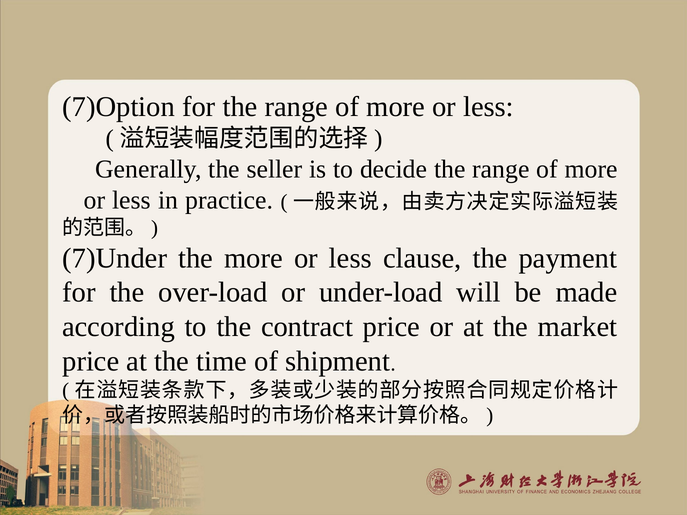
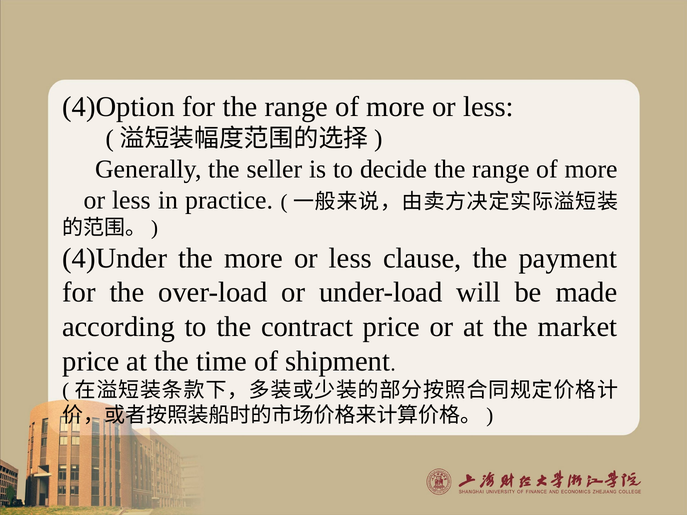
7)Option: 7)Option -> 4)Option (119, 107)
7)Under: 7)Under -> 4)Under (115, 258)
